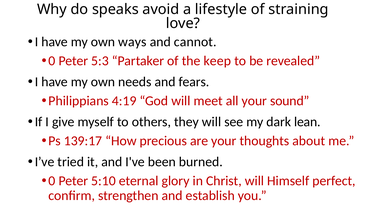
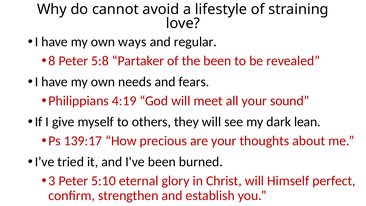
speaks: speaks -> cannot (115, 9)
cannot: cannot -> regular (195, 42)
0: 0 -> 8 (52, 61)
5:3: 5:3 -> 5:8 (100, 61)
the keep: keep -> been (217, 61)
0: 0 -> 3 (52, 181)
